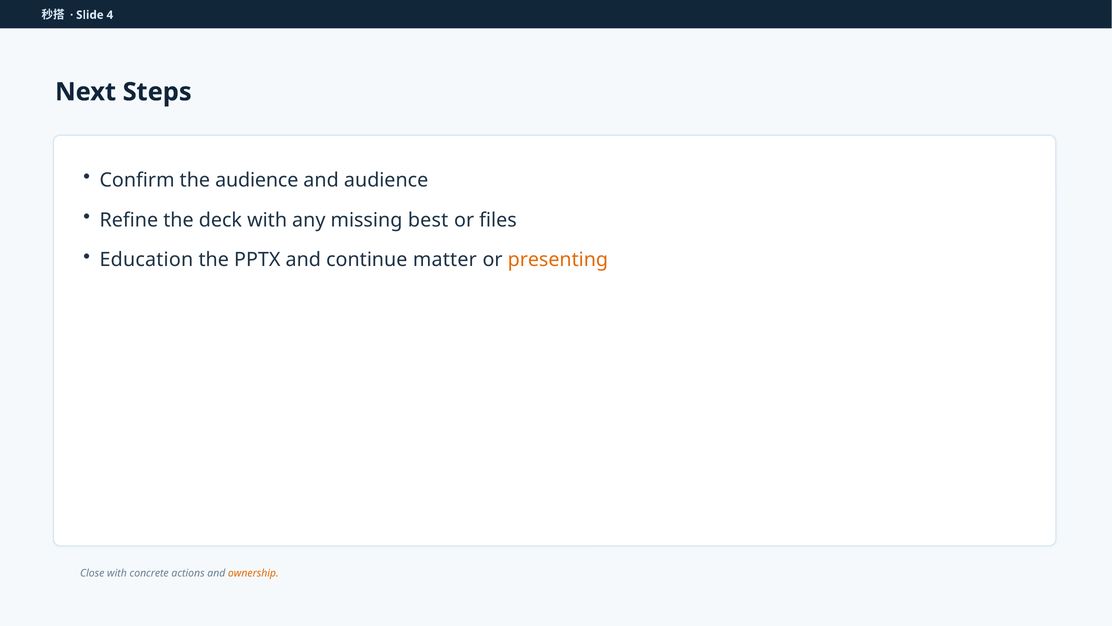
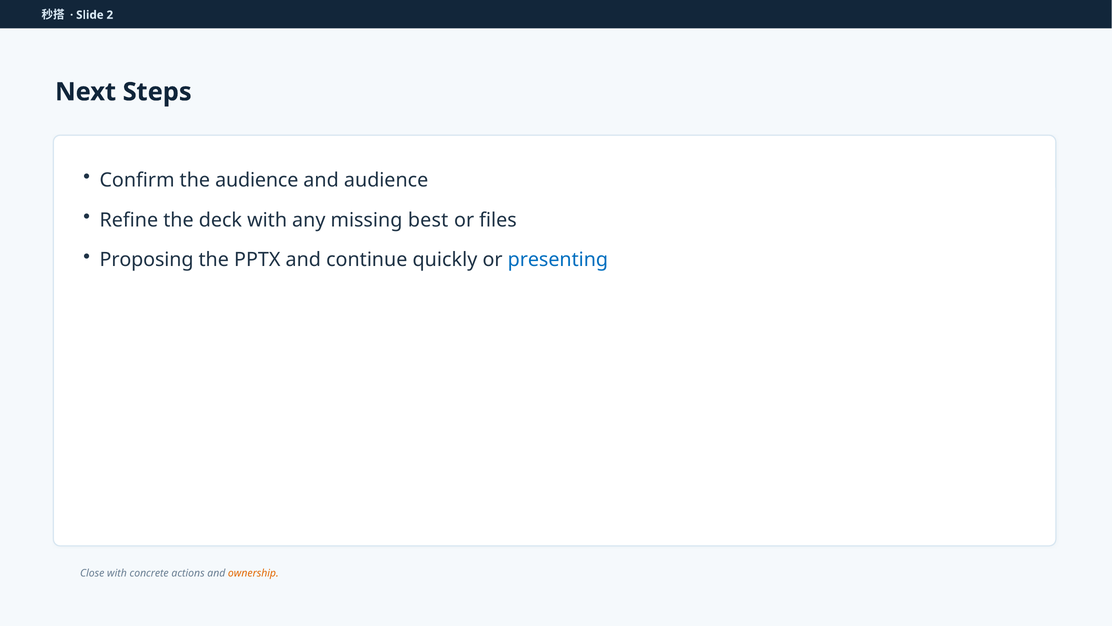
4: 4 -> 2 (110, 15)
Education: Education -> Proposing (147, 260)
matter: matter -> quickly (445, 260)
presenting colour: orange -> blue (558, 260)
